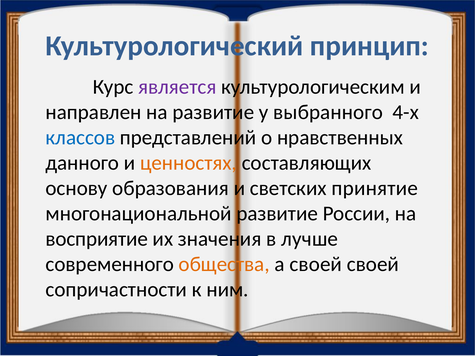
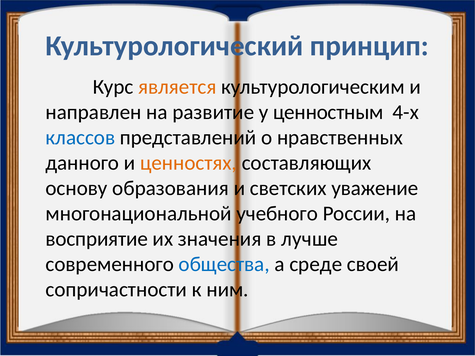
является colour: purple -> orange (177, 87)
выбранного: выбранного -> ценностным (328, 112)
принятие: принятие -> уважение (375, 188)
многонациональной развитие: развитие -> учебного (277, 214)
общества colour: orange -> blue (224, 264)
а своей: своей -> среде (316, 264)
